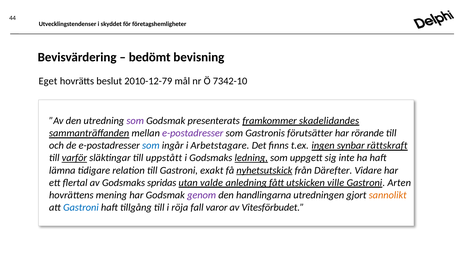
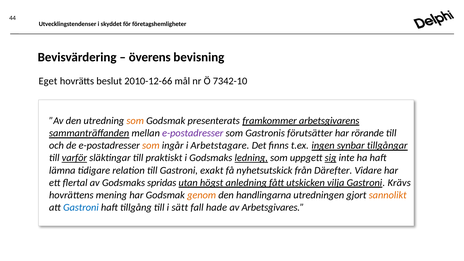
bedömt: bedömt -> överens (150, 57)
2010-12-79: 2010-12-79 -> 2010-12-66 (148, 81)
som colour: purple -> orange (135, 121)
skadelidandes: skadelidandes -> arbetsgivarens (329, 121)
som colour: blue -> orange (151, 146)
rättskraft: rättskraft -> tillgångar (387, 146)
uppstått: uppstått -> praktiskt (164, 158)
sig underline: none -> present (331, 158)
nyhetsutskick underline: present -> none (264, 170)
valde: valde -> högst (212, 183)
ville: ville -> vilja (336, 183)
Arten: Arten -> Krävs (399, 183)
genom colour: purple -> orange (202, 195)
röja: röja -> sätt (180, 207)
varor: varor -> hade (216, 207)
Vitesförbudet: Vitesförbudet -> Arbetsgivares (273, 207)
